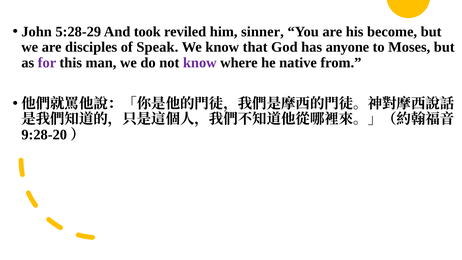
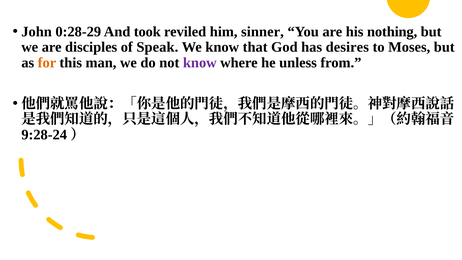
5:28-29: 5:28-29 -> 0:28-29 (78, 32)
become: become -> nothing (392, 32)
anyone: anyone -> desires (347, 47)
for colour: purple -> orange (47, 63)
native: native -> unless (298, 63)
9:28-20: 9:28-20 -> 9:28-24 (44, 135)
